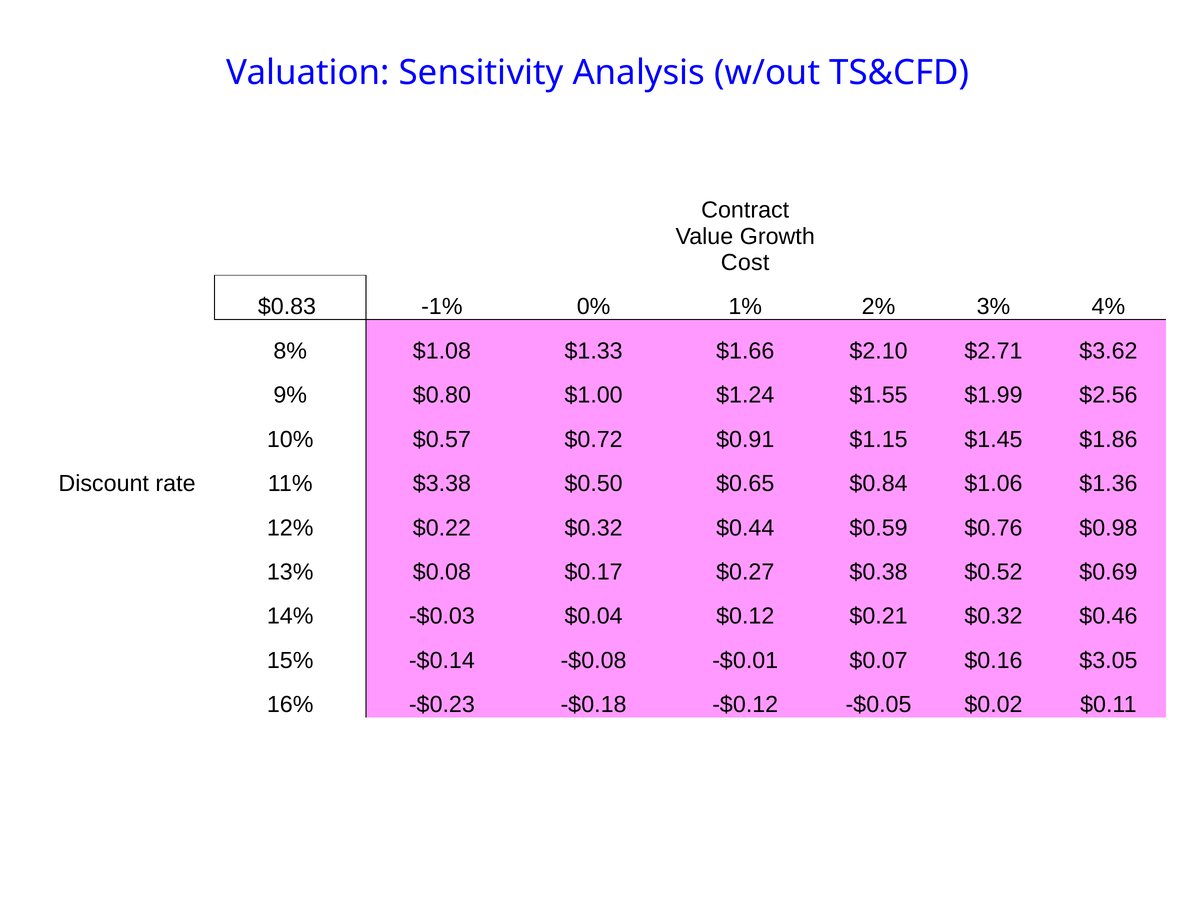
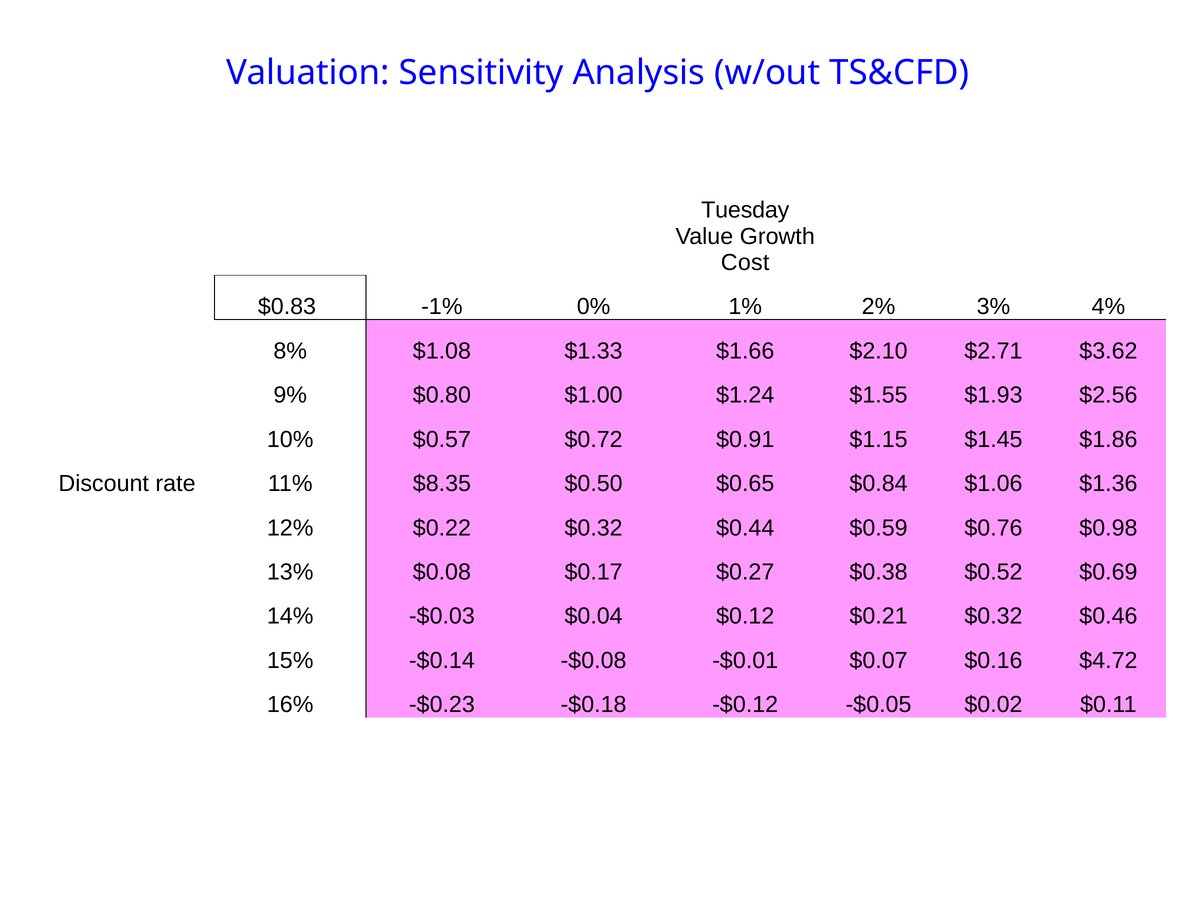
Contract: Contract -> Tuesday (745, 210)
$1.99: $1.99 -> $1.93 (993, 395)
$3.38: $3.38 -> $8.35 (442, 484)
$3.05: $3.05 -> $4.72 (1108, 660)
